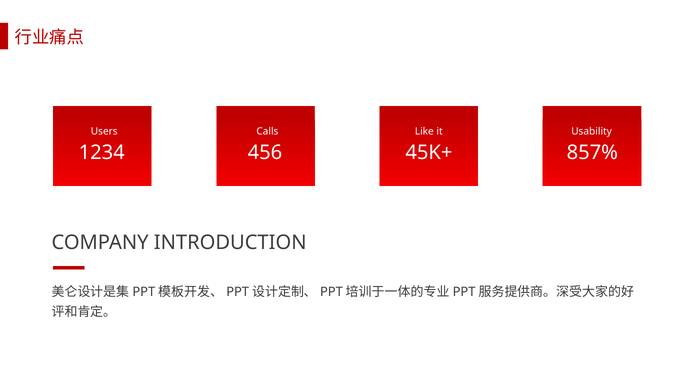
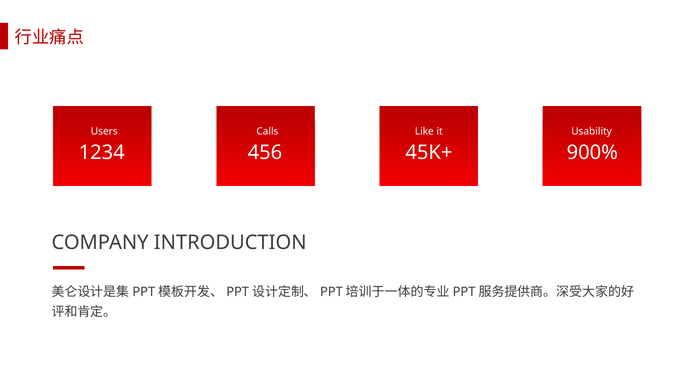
857%: 857% -> 900% (592, 152)
